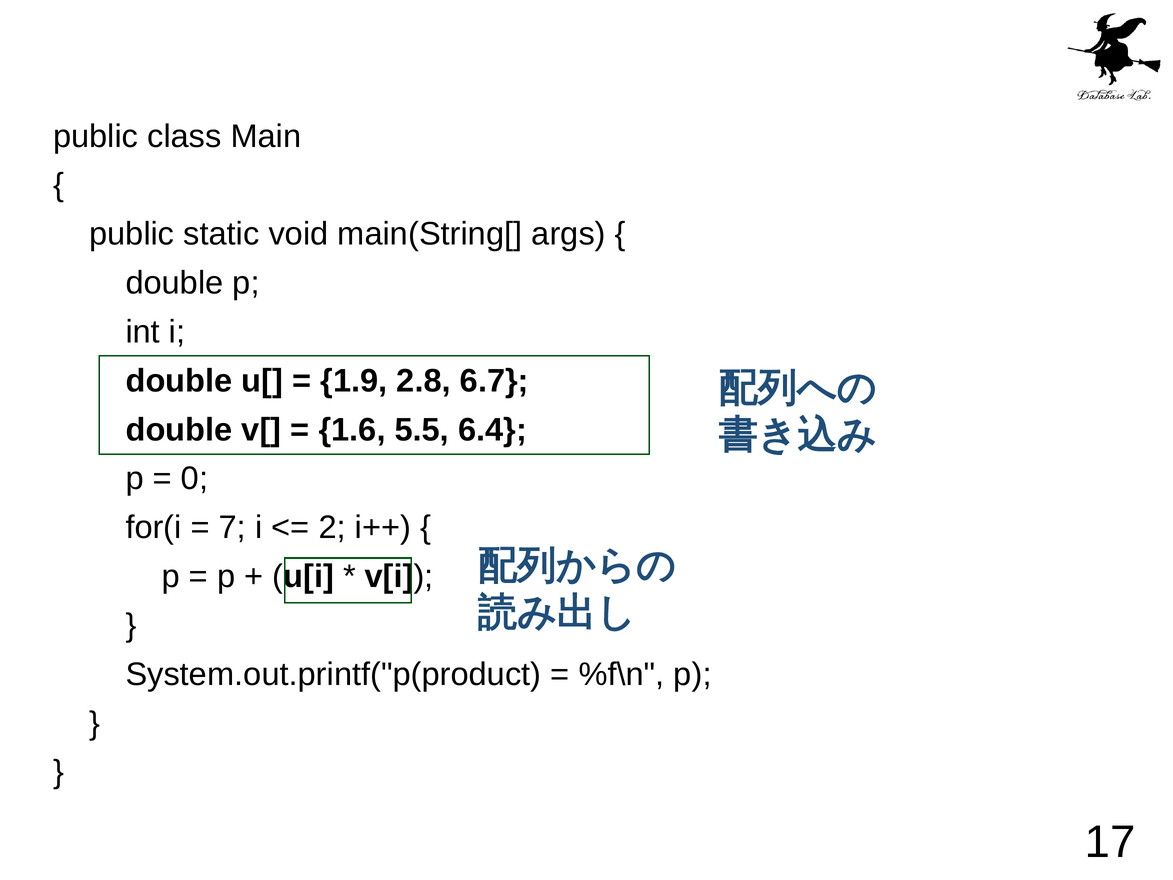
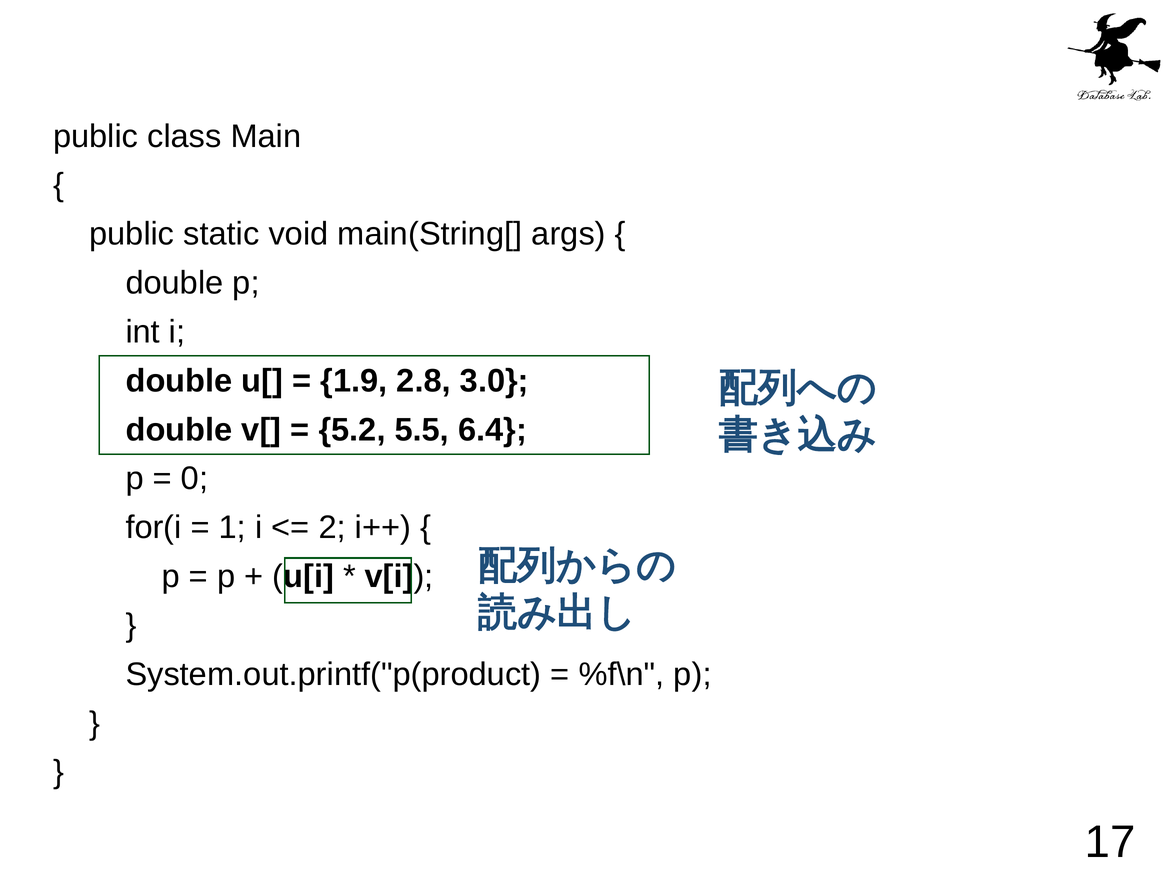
6.7: 6.7 -> 3.0 (494, 381)
1.6: 1.6 -> 5.2 (352, 430)
7: 7 -> 1 (232, 527)
